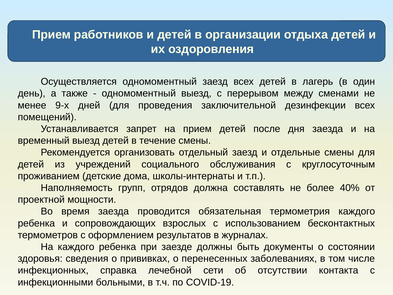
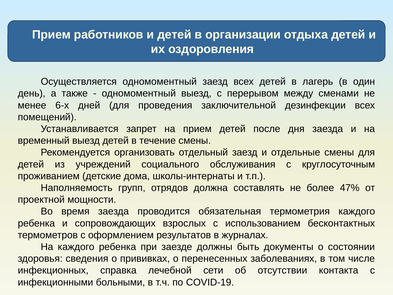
9-х: 9-х -> 6-х (62, 105)
40%: 40% -> 47% (350, 188)
